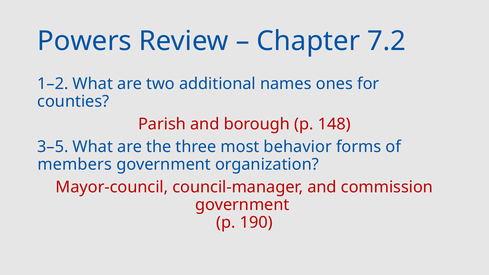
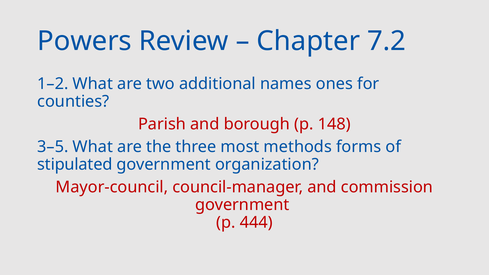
behavior: behavior -> methods (298, 147)
members: members -> stipulated (75, 164)
190: 190 -> 444 (256, 222)
